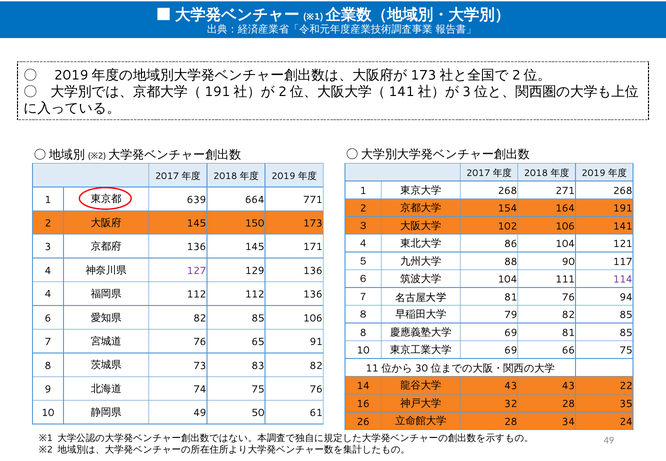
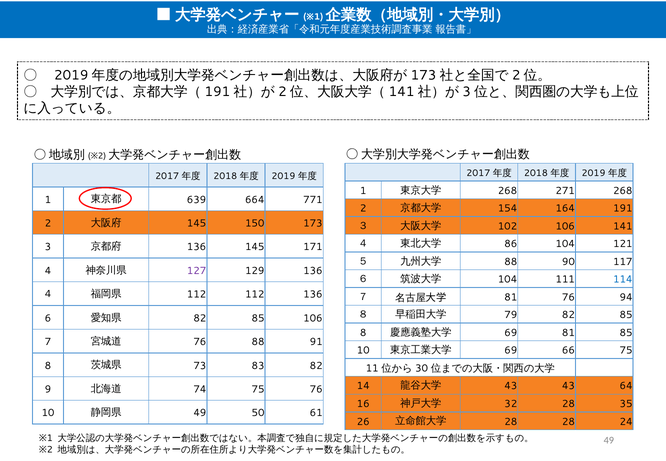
114 colour: purple -> blue (623, 280)
76 65: 65 -> 88 (258, 342)
22: 22 -> 64 (626, 386)
28 34: 34 -> 28 (568, 422)
